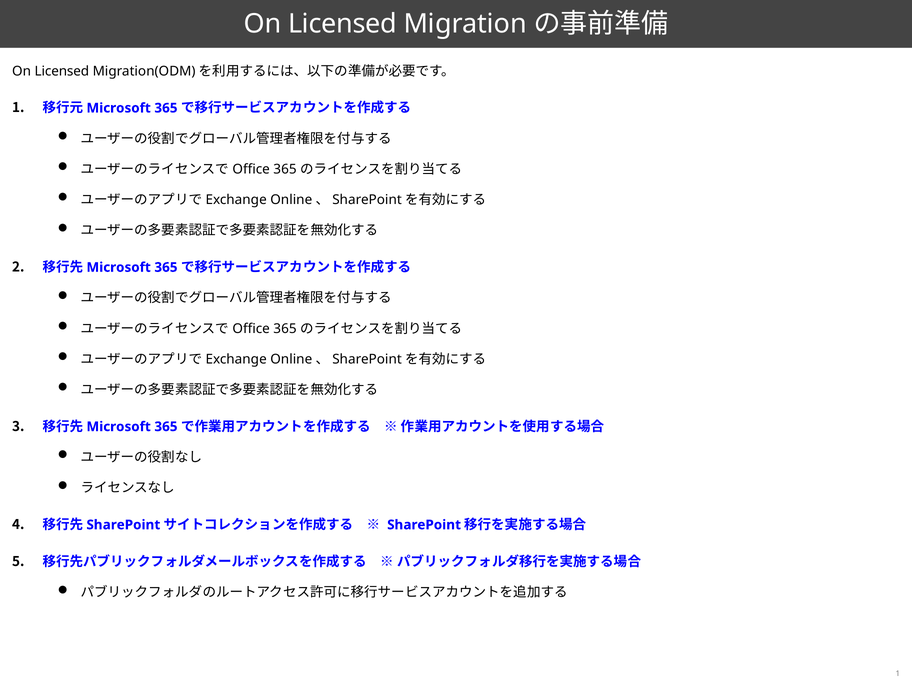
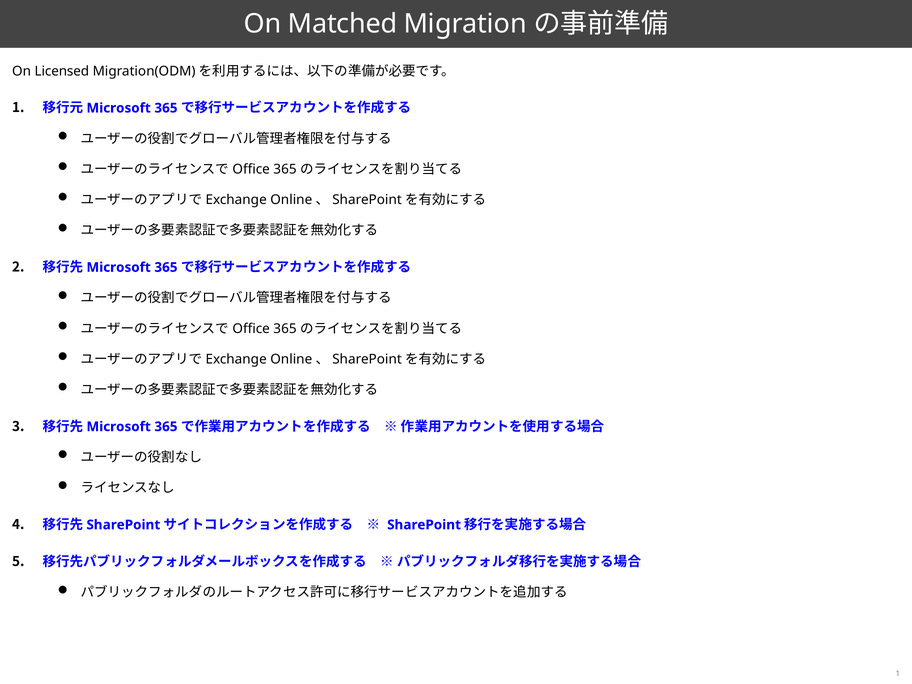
Licensed: Licensed -> Matched (343, 24)
